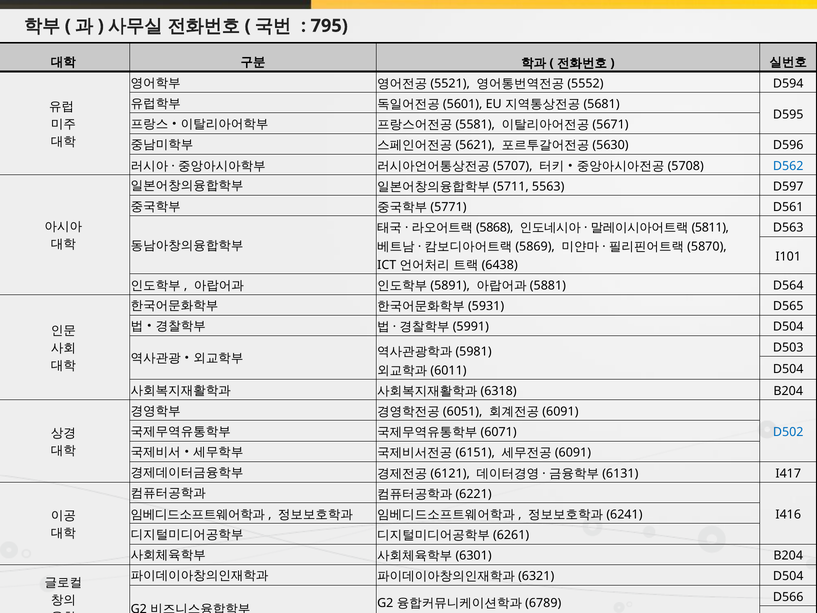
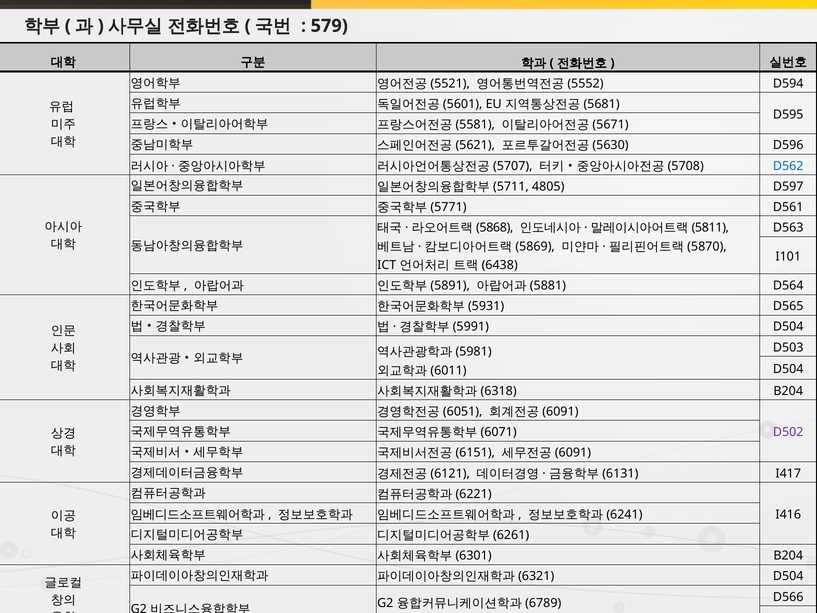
795: 795 -> 579 (329, 26)
5563: 5563 -> 4805 (548, 186)
D502 colour: blue -> purple (788, 432)
